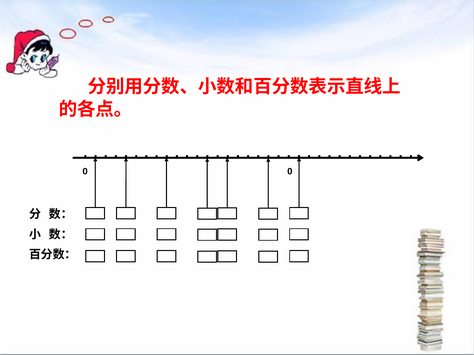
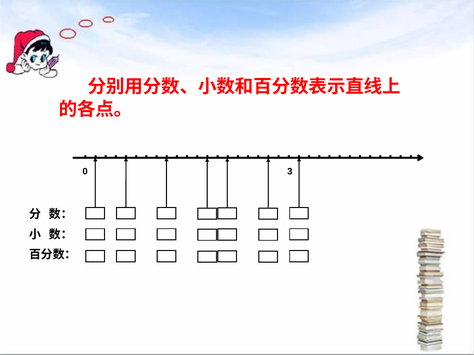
0 0: 0 -> 3 (290, 172)
